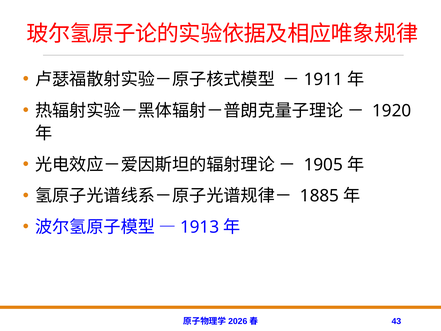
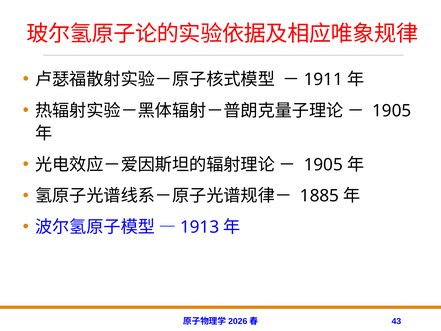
1920: 1920 -> 1905 (392, 111)
